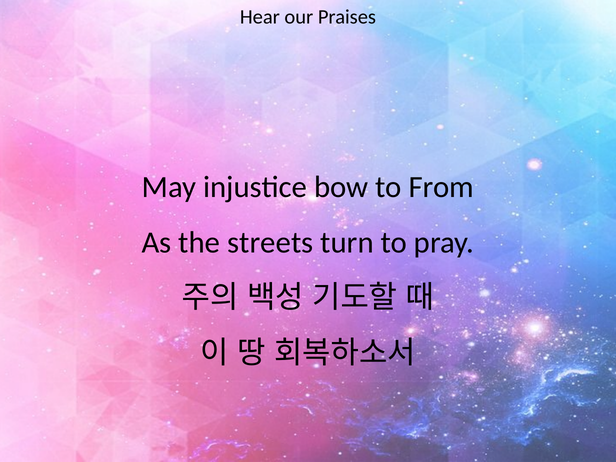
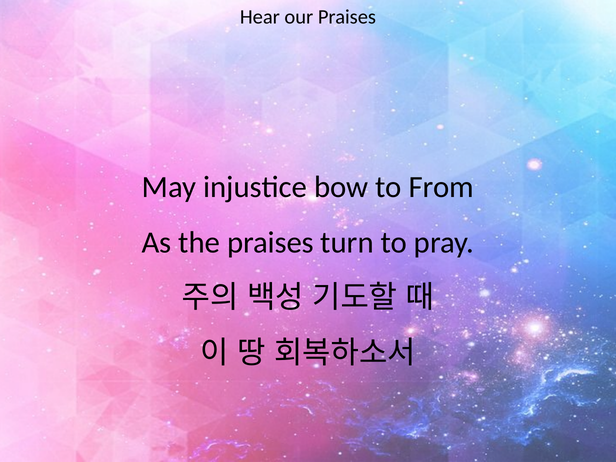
the streets: streets -> praises (270, 242)
